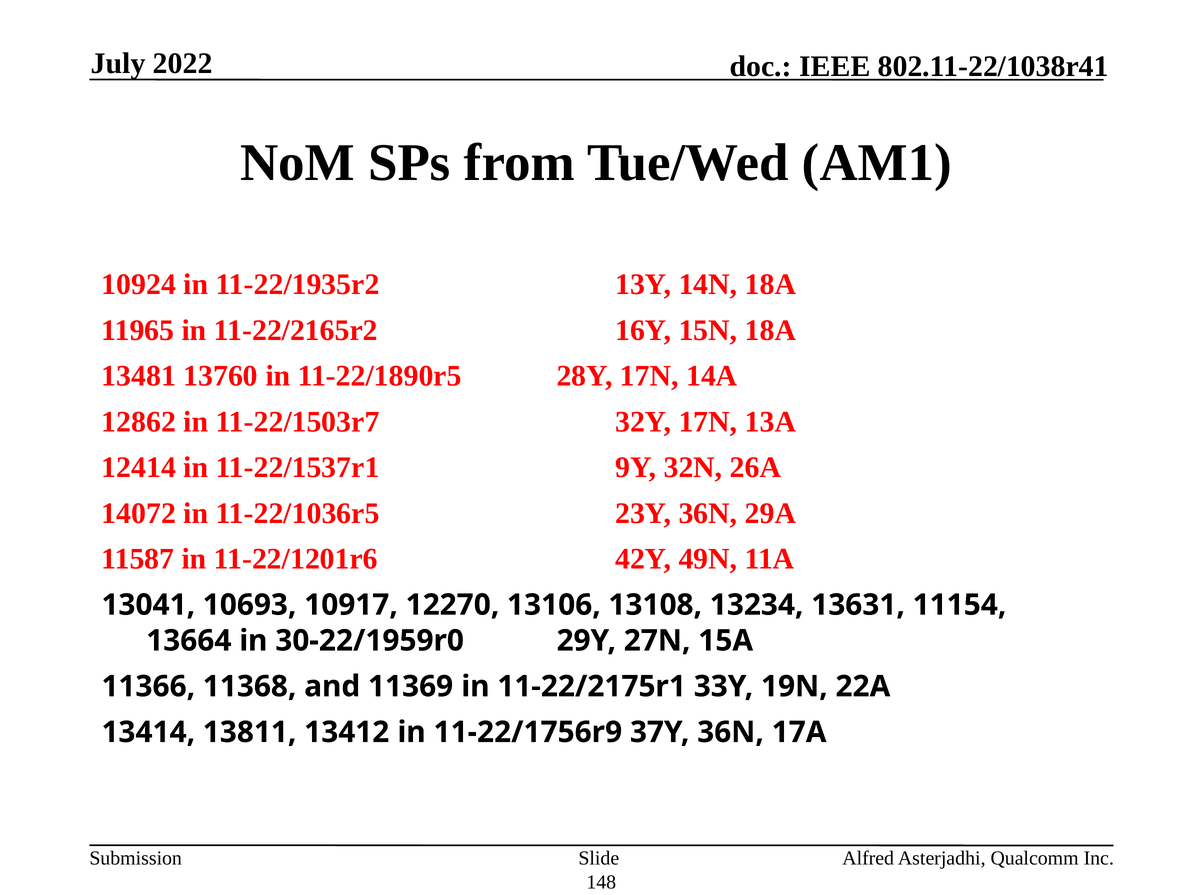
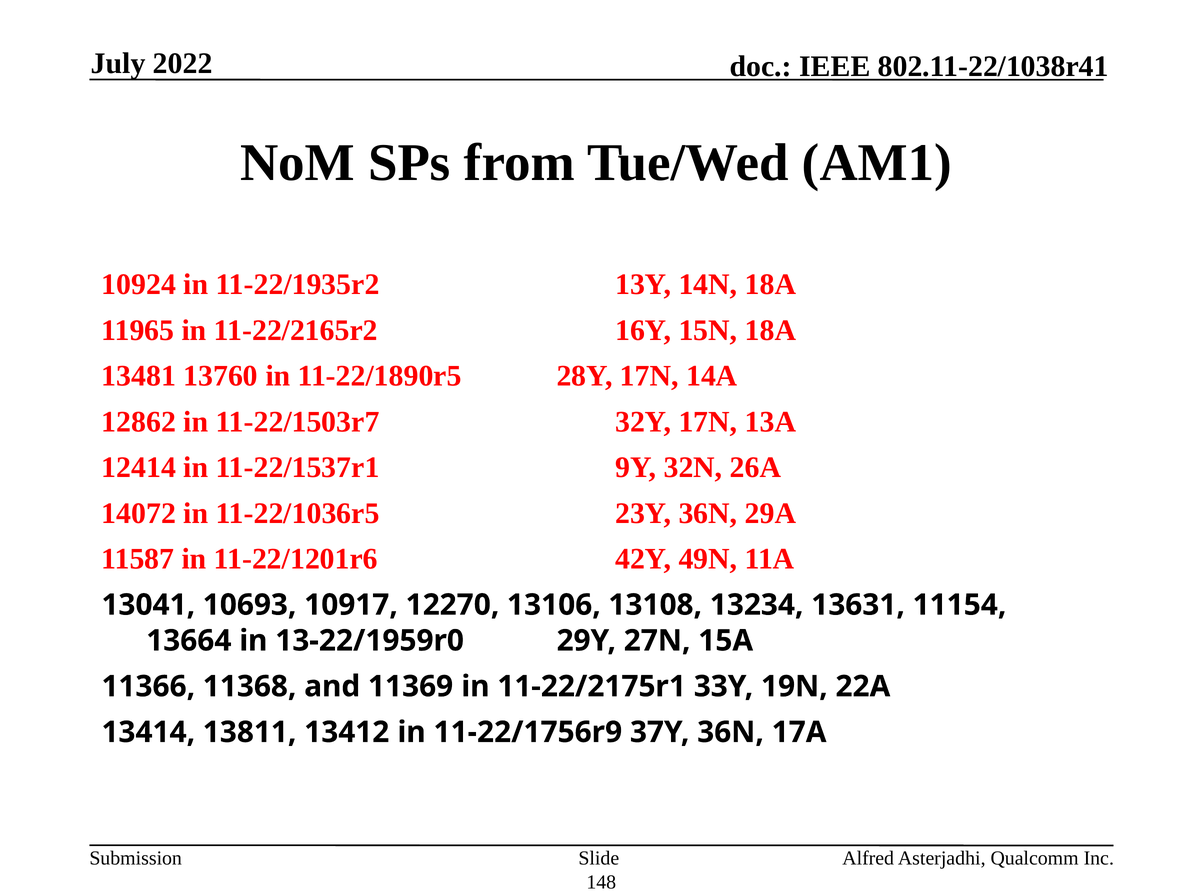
30-22/1959r0: 30-22/1959r0 -> 13-22/1959r0 (370, 640)
